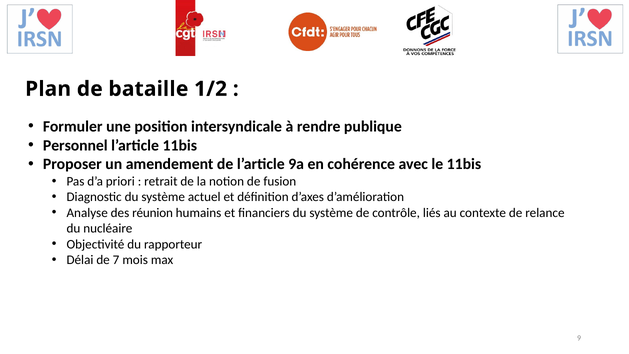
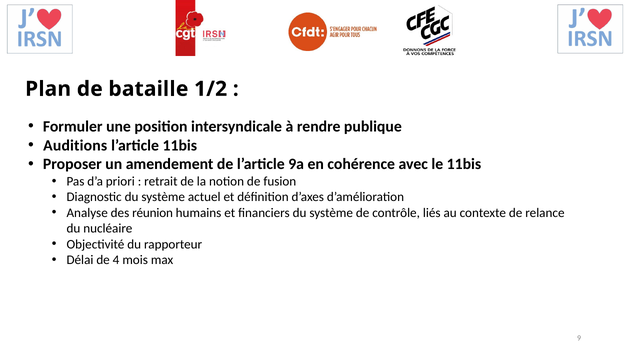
Personnel: Personnel -> Auditions (75, 145)
7: 7 -> 4 (116, 260)
